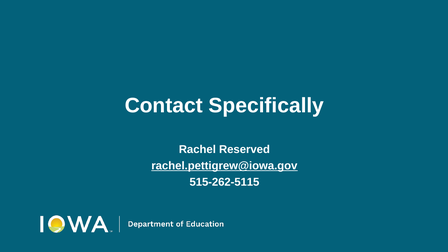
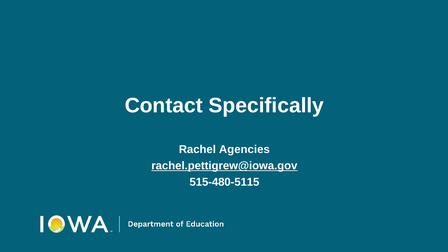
Reserved: Reserved -> Agencies (244, 149)
515-262-5115: 515-262-5115 -> 515-480-5115 (224, 182)
